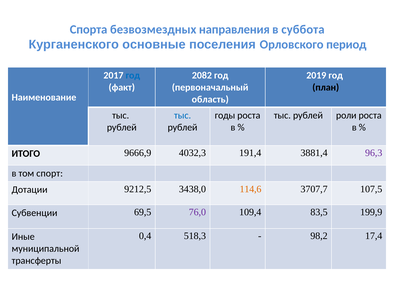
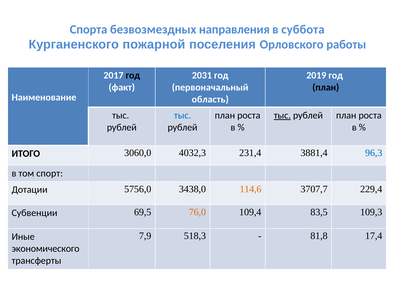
основные: основные -> пожарной (154, 44)
период: период -> работы (346, 44)
год colour: blue -> black (133, 75)
2082: 2082 -> 2031 (202, 75)
годы: годы -> план (225, 115)
тыс underline: none -> present (282, 115)
роли: роли -> план (346, 115)
9666,9: 9666,9 -> 3060,0 (138, 153)
191,4: 191,4 -> 231,4 (250, 153)
96,3 colour: purple -> blue (374, 153)
9212,5: 9212,5 -> 5756,0 (138, 189)
107,5: 107,5 -> 229,4 (371, 189)
76,0 colour: purple -> orange (197, 212)
199,9: 199,9 -> 109,3 (371, 212)
0,4: 0,4 -> 7,9 (145, 236)
98,2: 98,2 -> 81,8 (319, 236)
муниципальной: муниципальной -> экономического (46, 248)
